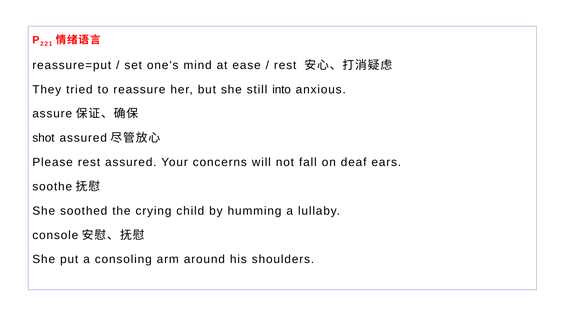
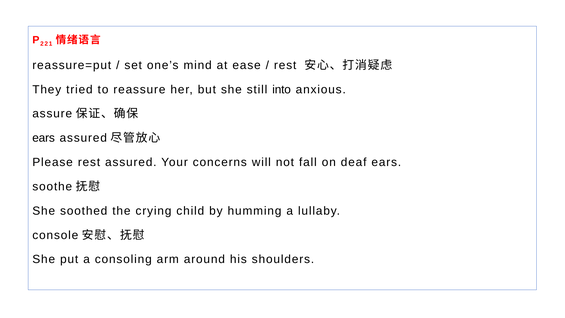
shot: shot -> ears (44, 138)
